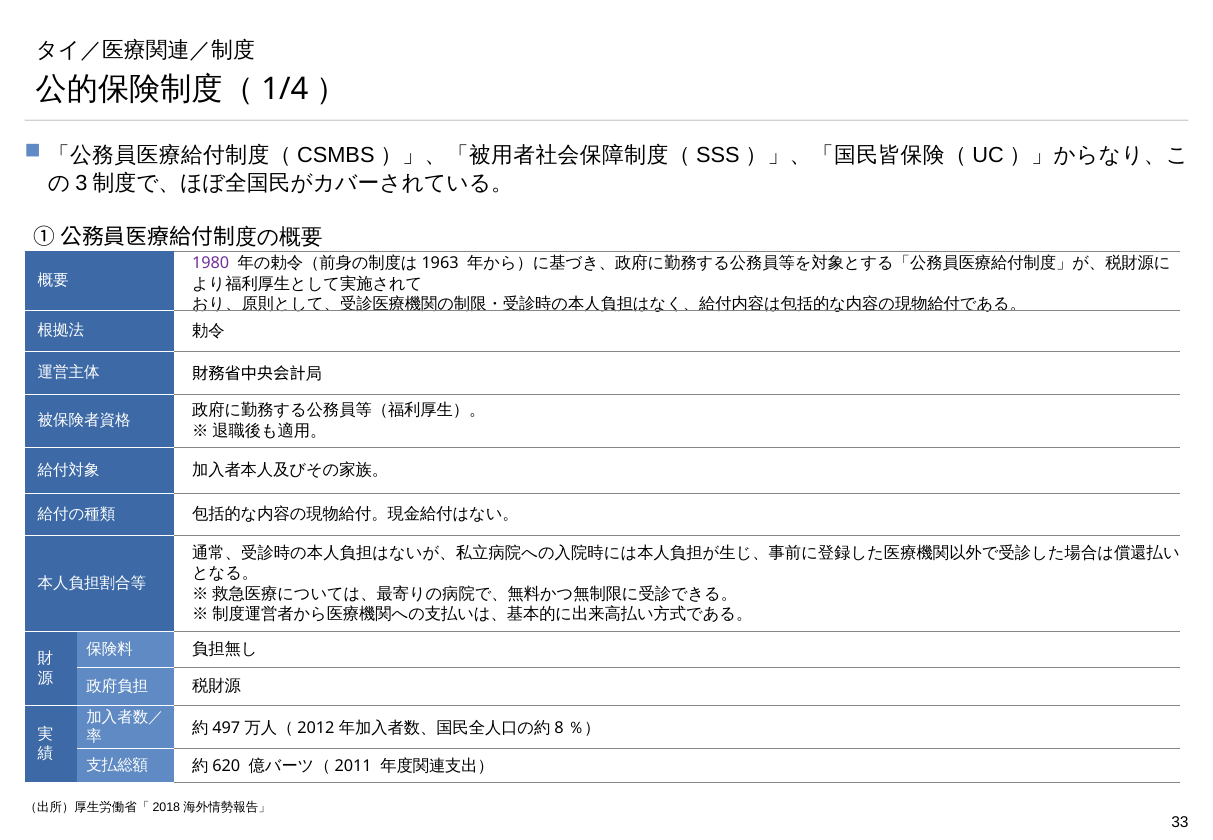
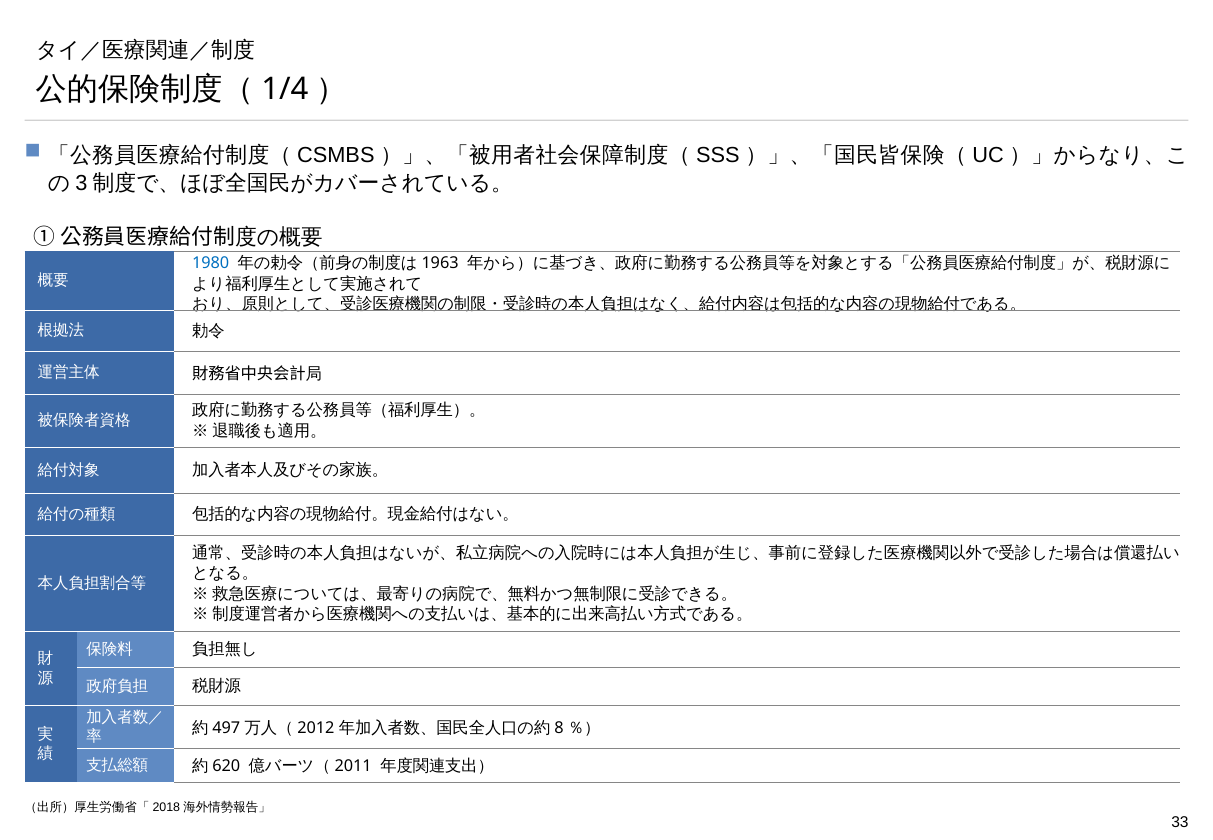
1980 colour: purple -> blue (211, 263)
